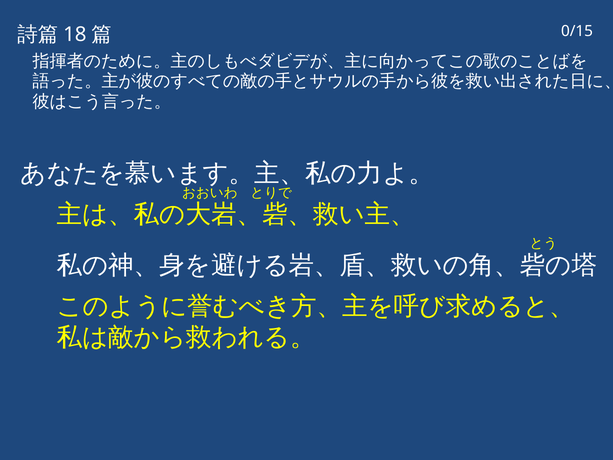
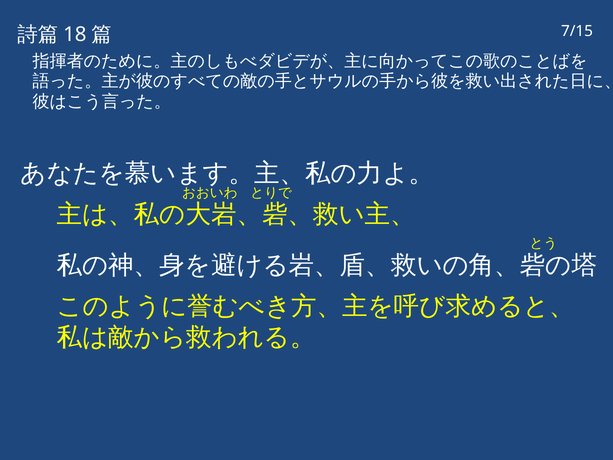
0/15: 0/15 -> 7/15 (577, 31)
